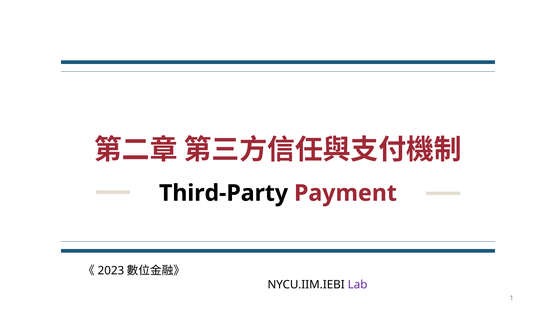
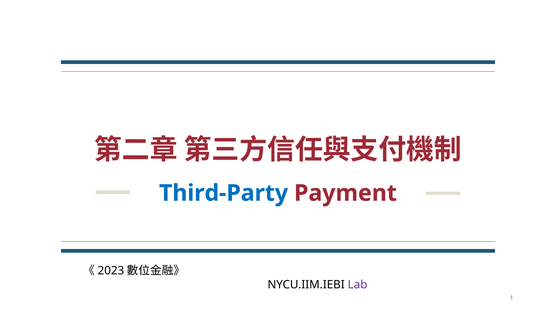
Third-Party colour: black -> blue (224, 193)
